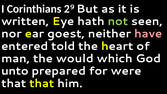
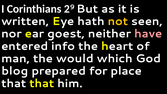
not colour: light green -> yellow (118, 21)
told: told -> info (63, 46)
unto: unto -> blog (15, 71)
were: were -> place (126, 71)
